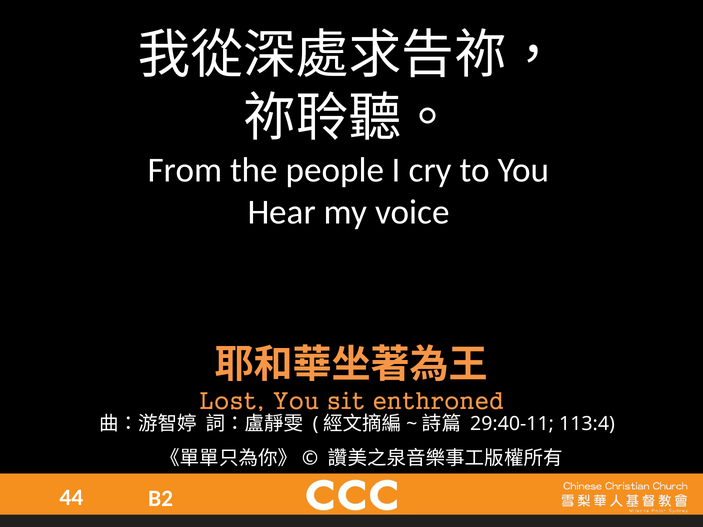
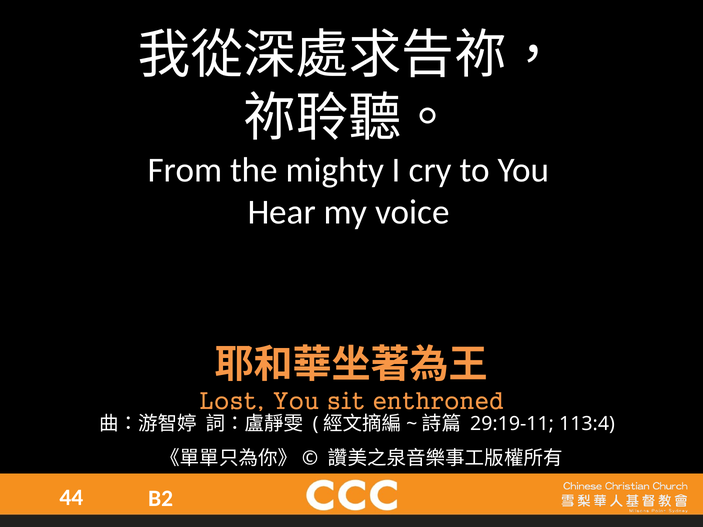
people: people -> mighty (335, 170)
29:40-11: 29:40-11 -> 29:19-11 (512, 424)
